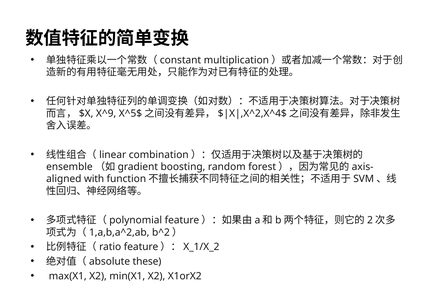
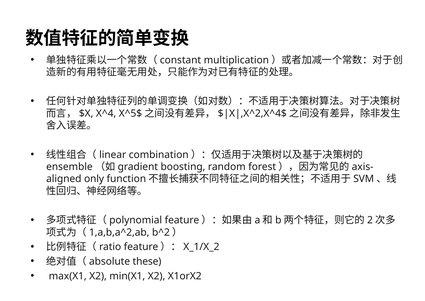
X^9: X^9 -> X^4 (106, 113)
with: with -> only (94, 179)
